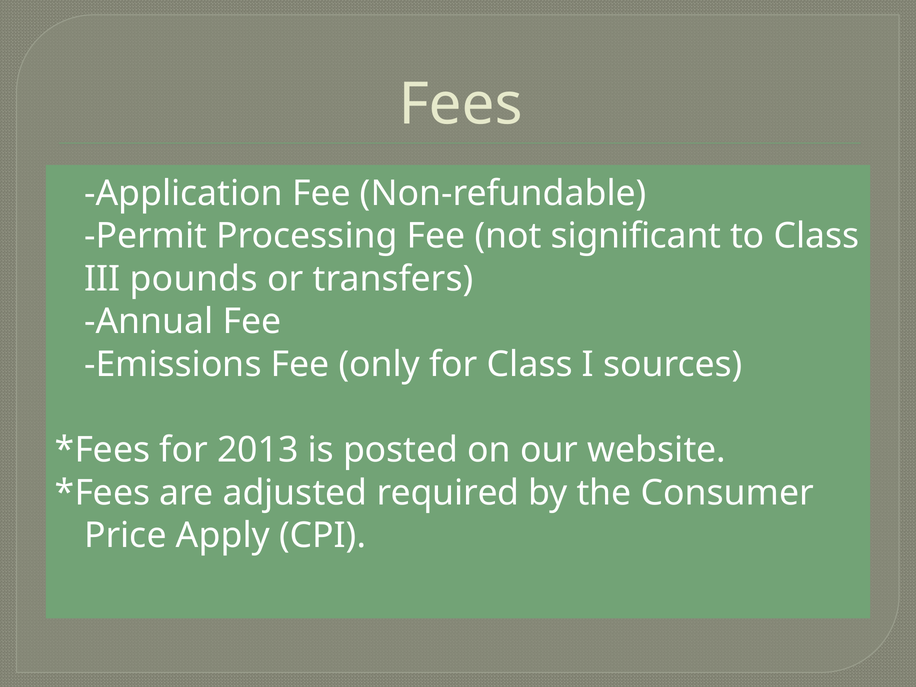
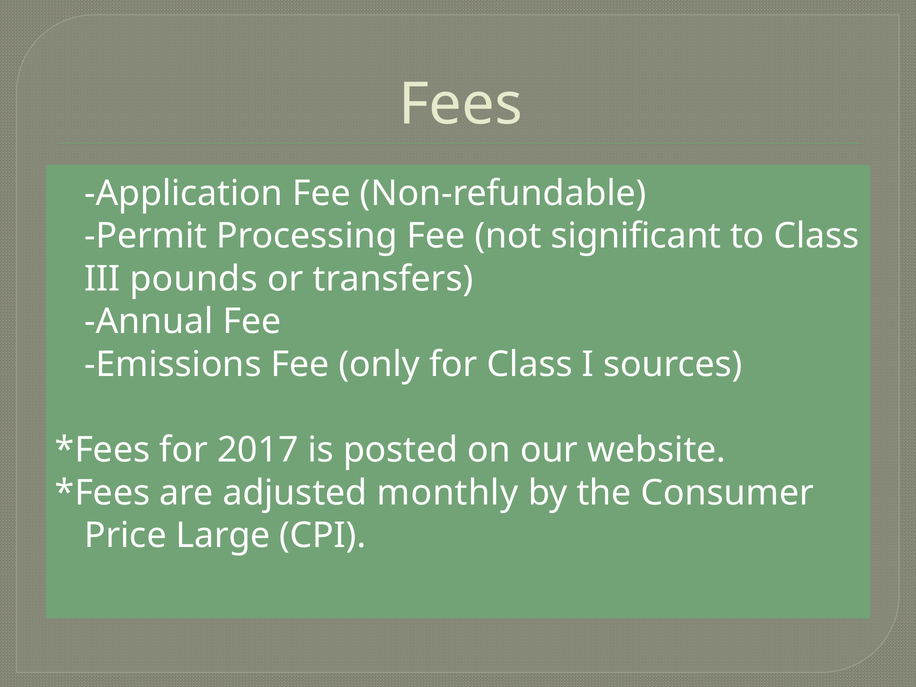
2013: 2013 -> 2017 (258, 450)
required: required -> monthly (448, 493)
Apply: Apply -> Large (223, 536)
